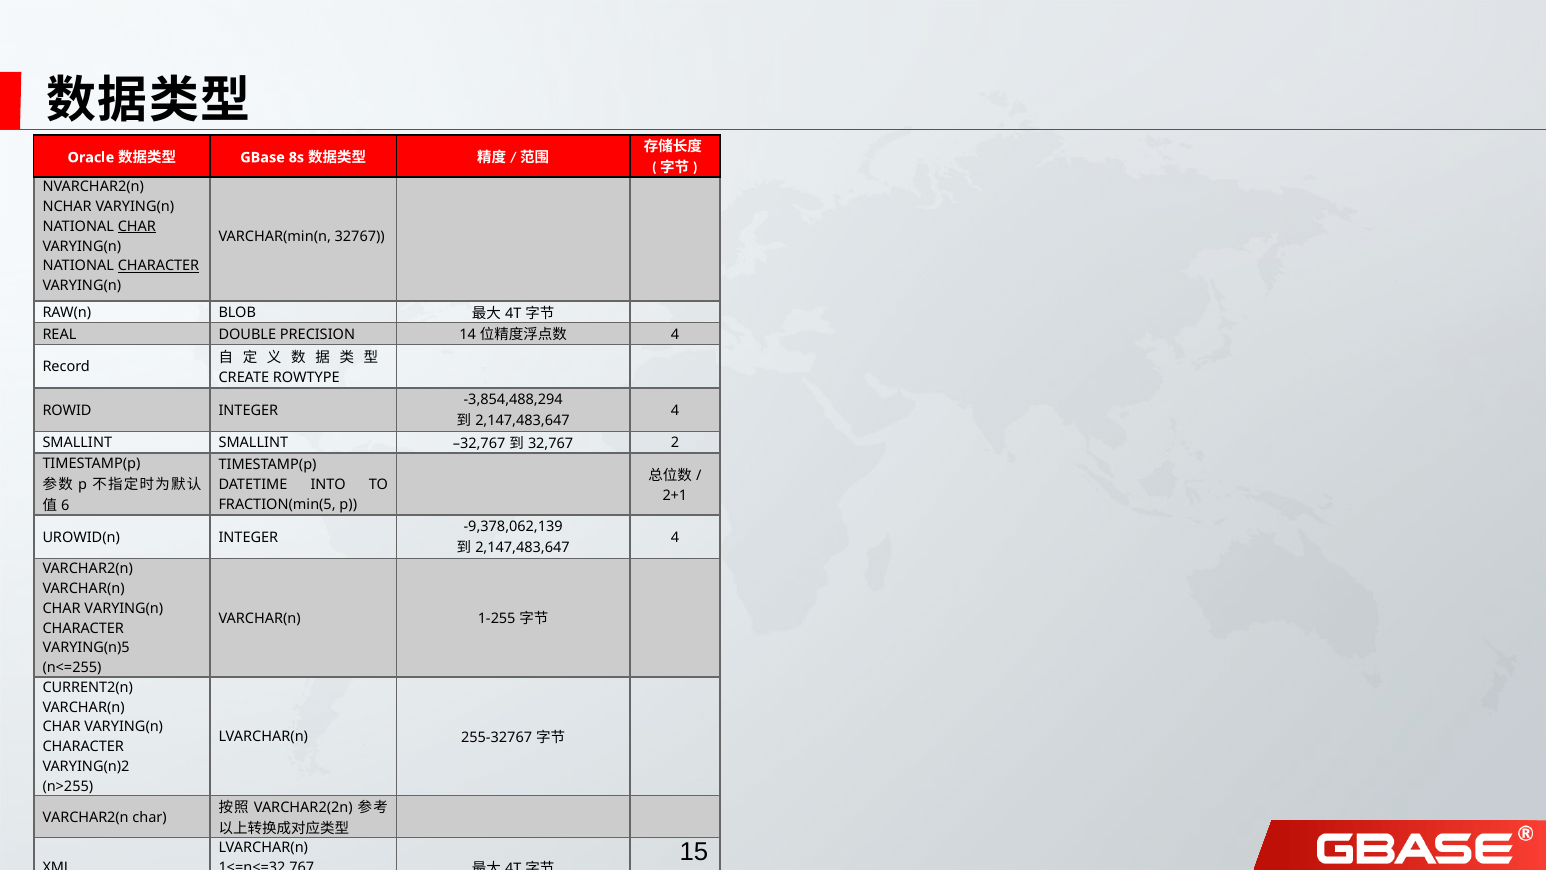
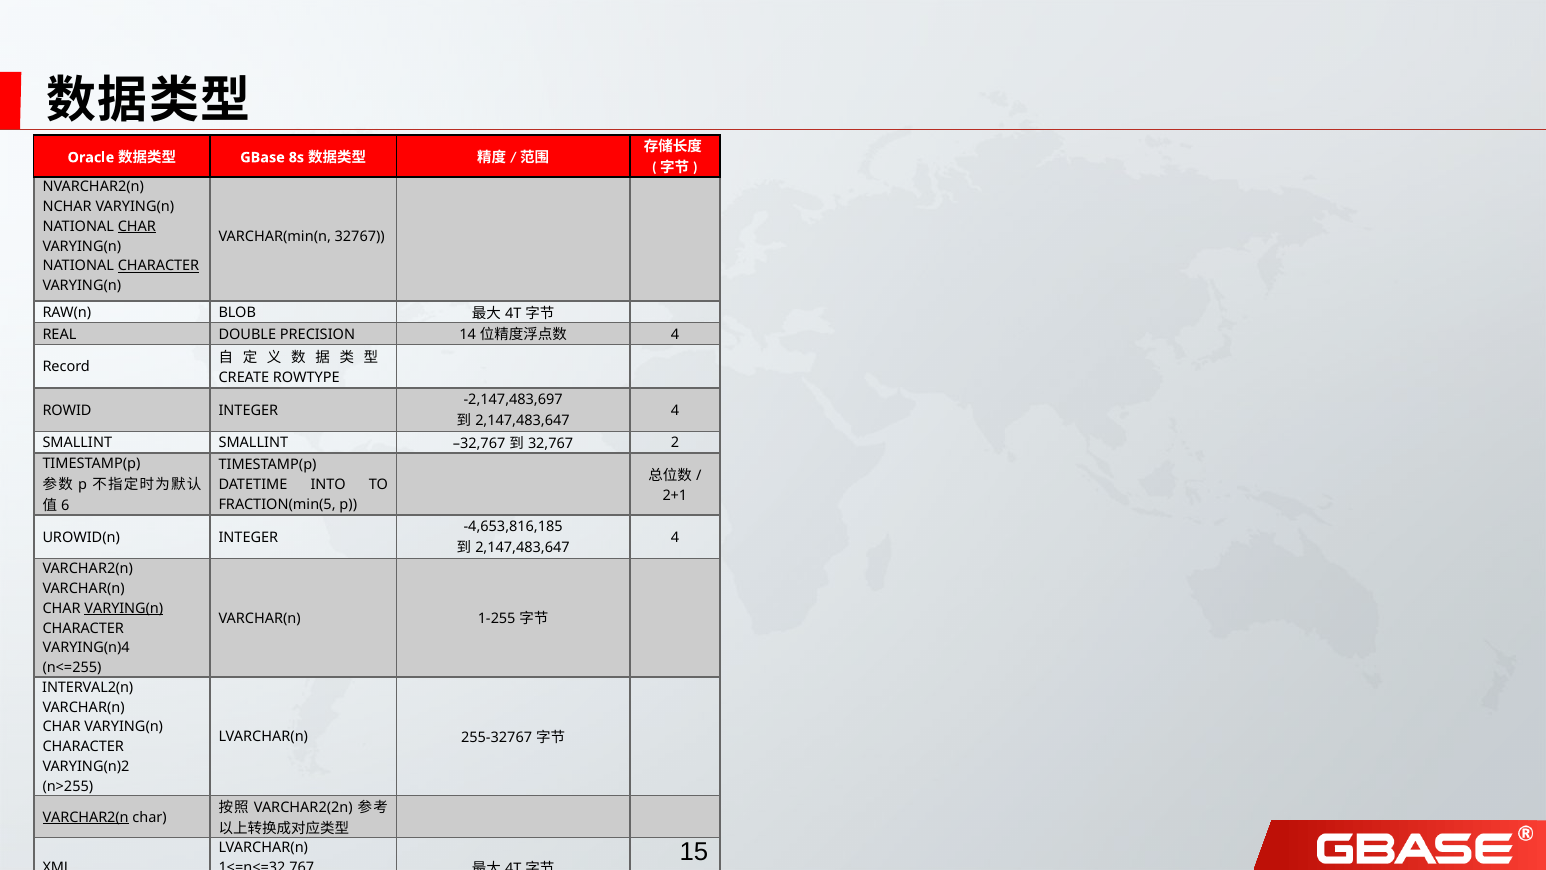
-3,854,488,294: -3,854,488,294 -> -2,147,483,697 (513, 400)
-9,378,062,139: -9,378,062,139 -> -4,653,816,185 (513, 527)
VARYING(n underline: none -> present (124, 608)
VARYING(n)5: VARYING(n)5 -> VARYING(n)4 (86, 648)
CURRENT2(n: CURRENT2(n -> INTERVAL2(n (88, 687)
VARCHAR2(n underline: none -> present (86, 817)
